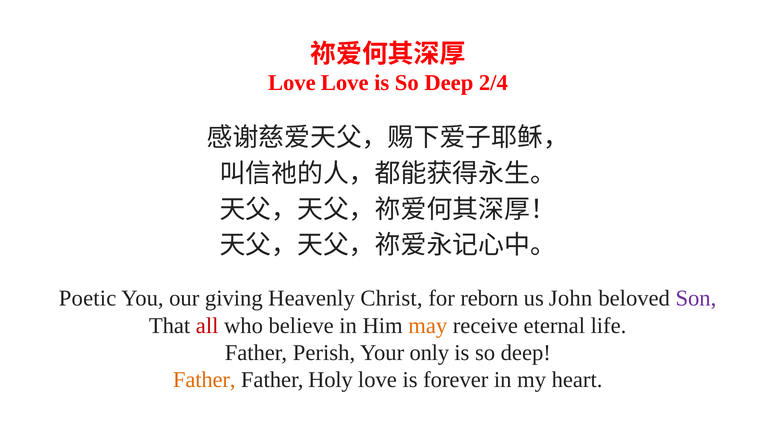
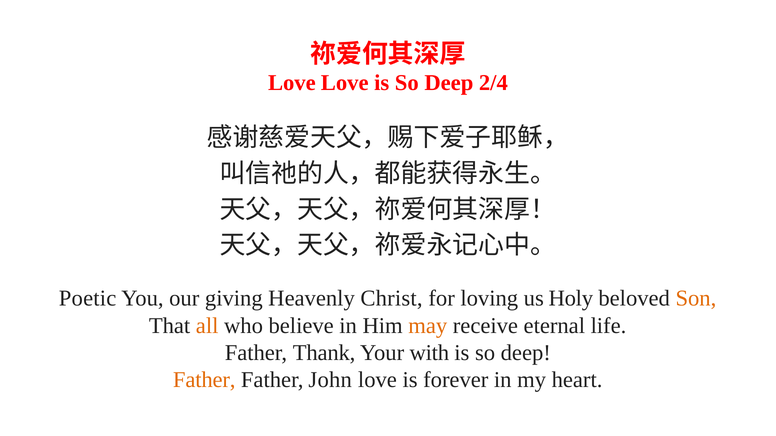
reborn: reborn -> loving (489, 299)
John: John -> Holy (571, 299)
Son colour: purple -> orange (696, 299)
all colour: red -> orange (207, 326)
Perish: Perish -> Thank (324, 353)
only: only -> with (429, 353)
Holy: Holy -> John (330, 380)
